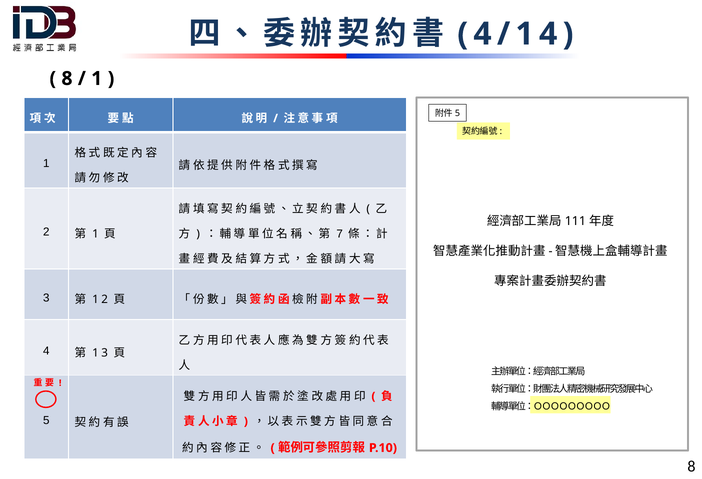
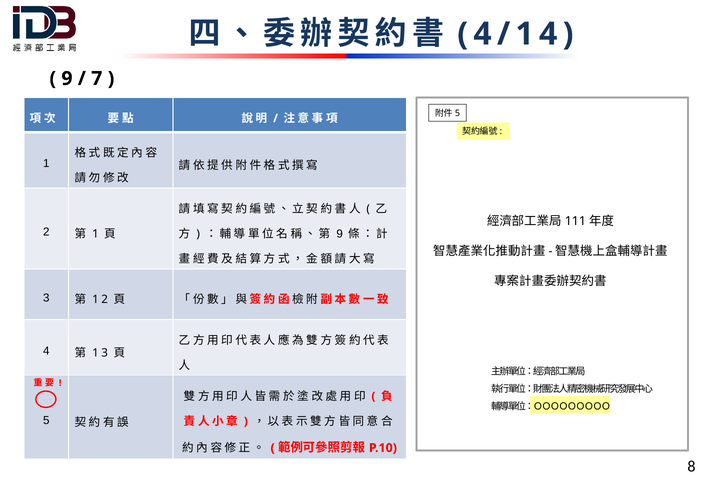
8: 8 -> 9 (67, 79)
1: 1 -> 7 (97, 79)
7: 7 -> 9 (340, 234)
